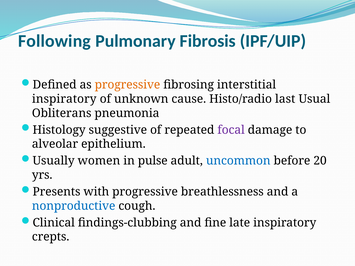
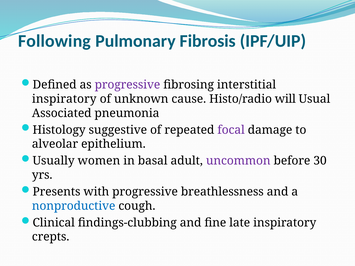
progressive colour: orange -> purple (127, 85)
last: last -> will (285, 99)
Obliterans: Obliterans -> Associated (62, 113)
pulse: pulse -> basal (153, 161)
uncommon colour: blue -> purple (238, 161)
20: 20 -> 30 (320, 161)
